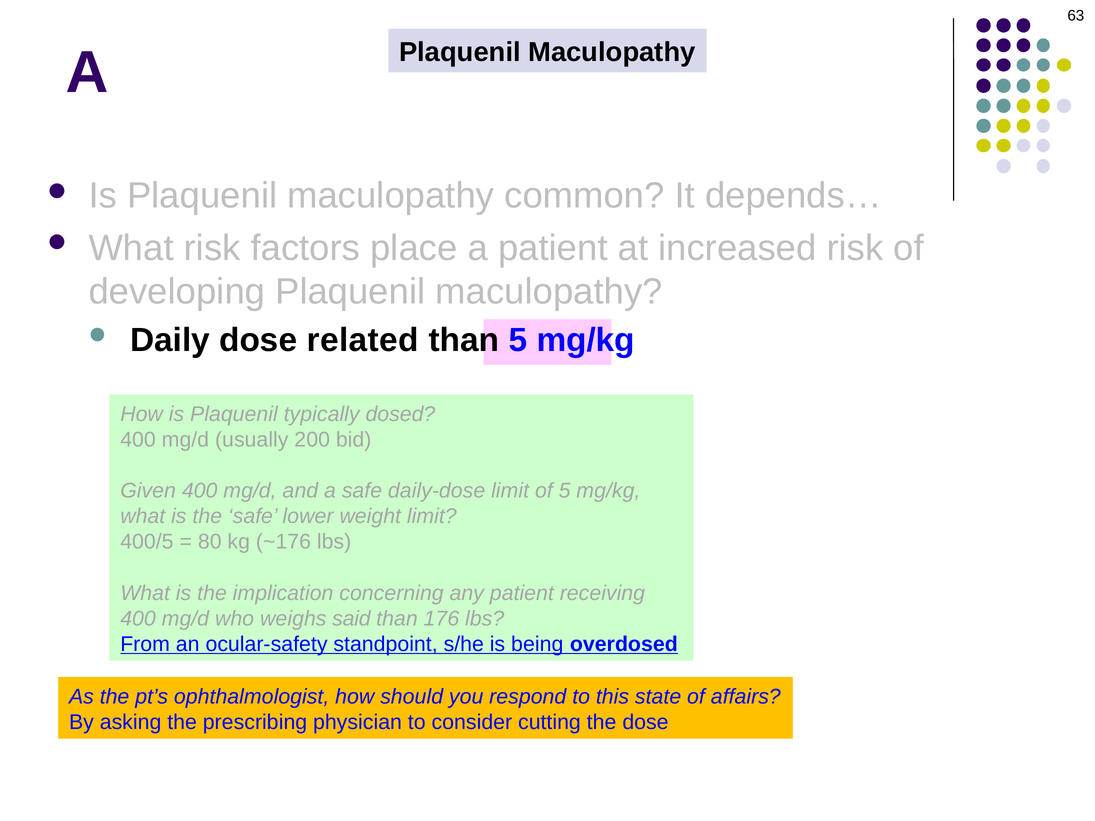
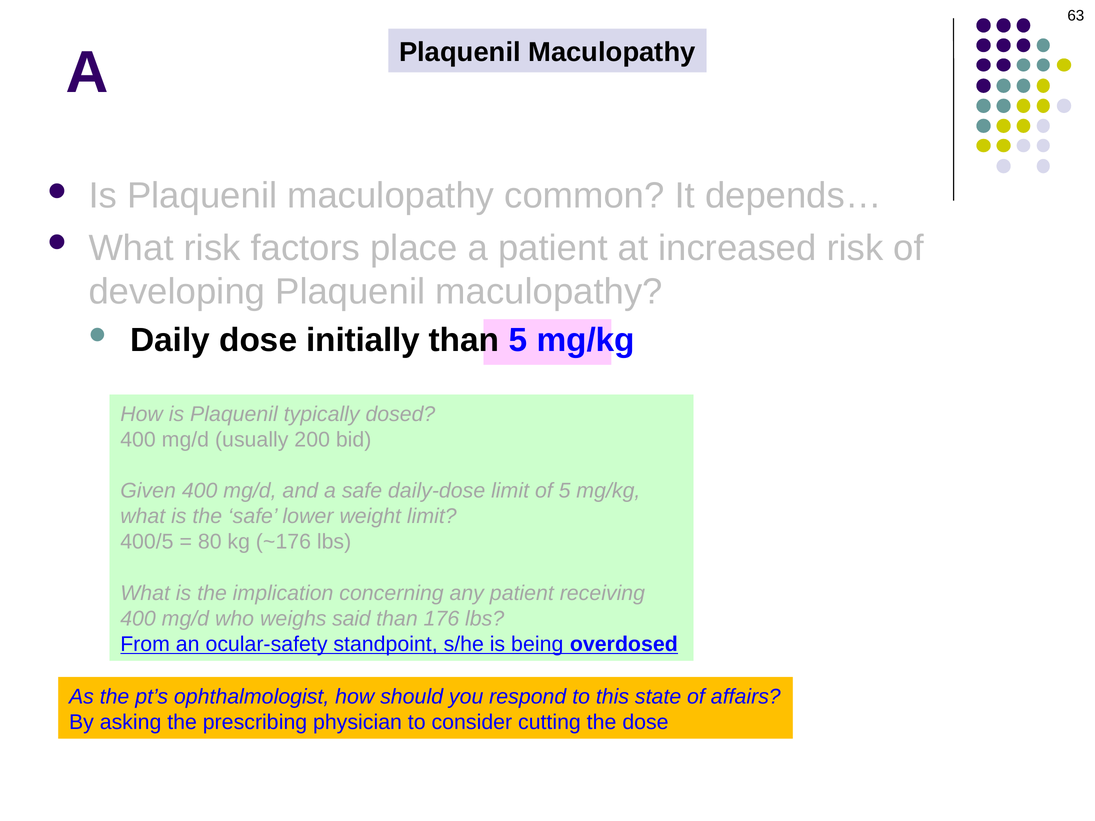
related: related -> initially (363, 340)
